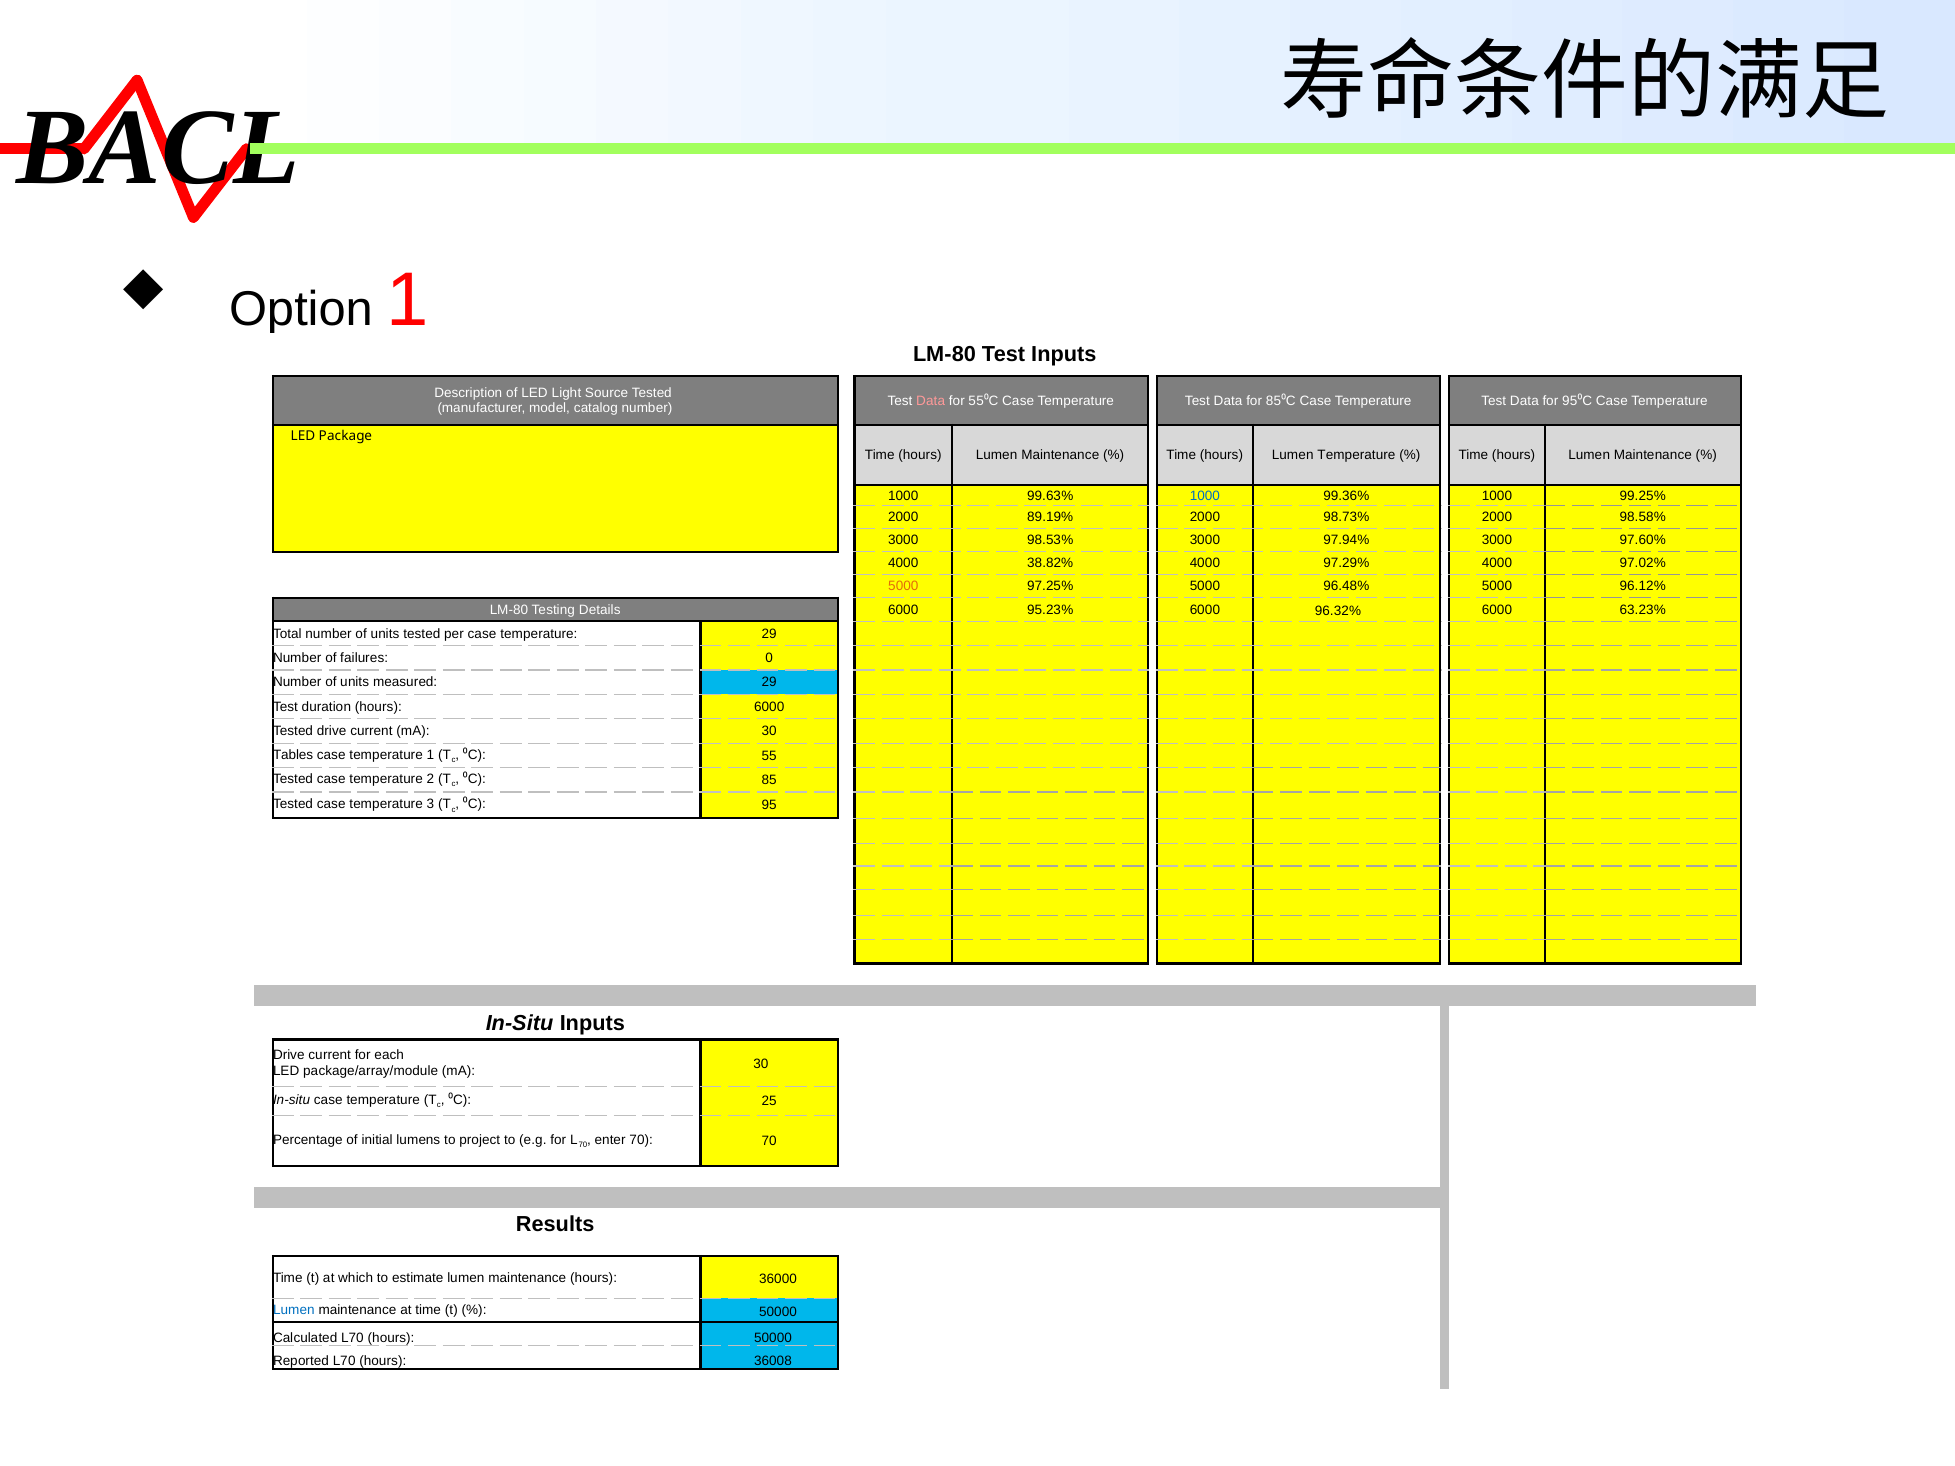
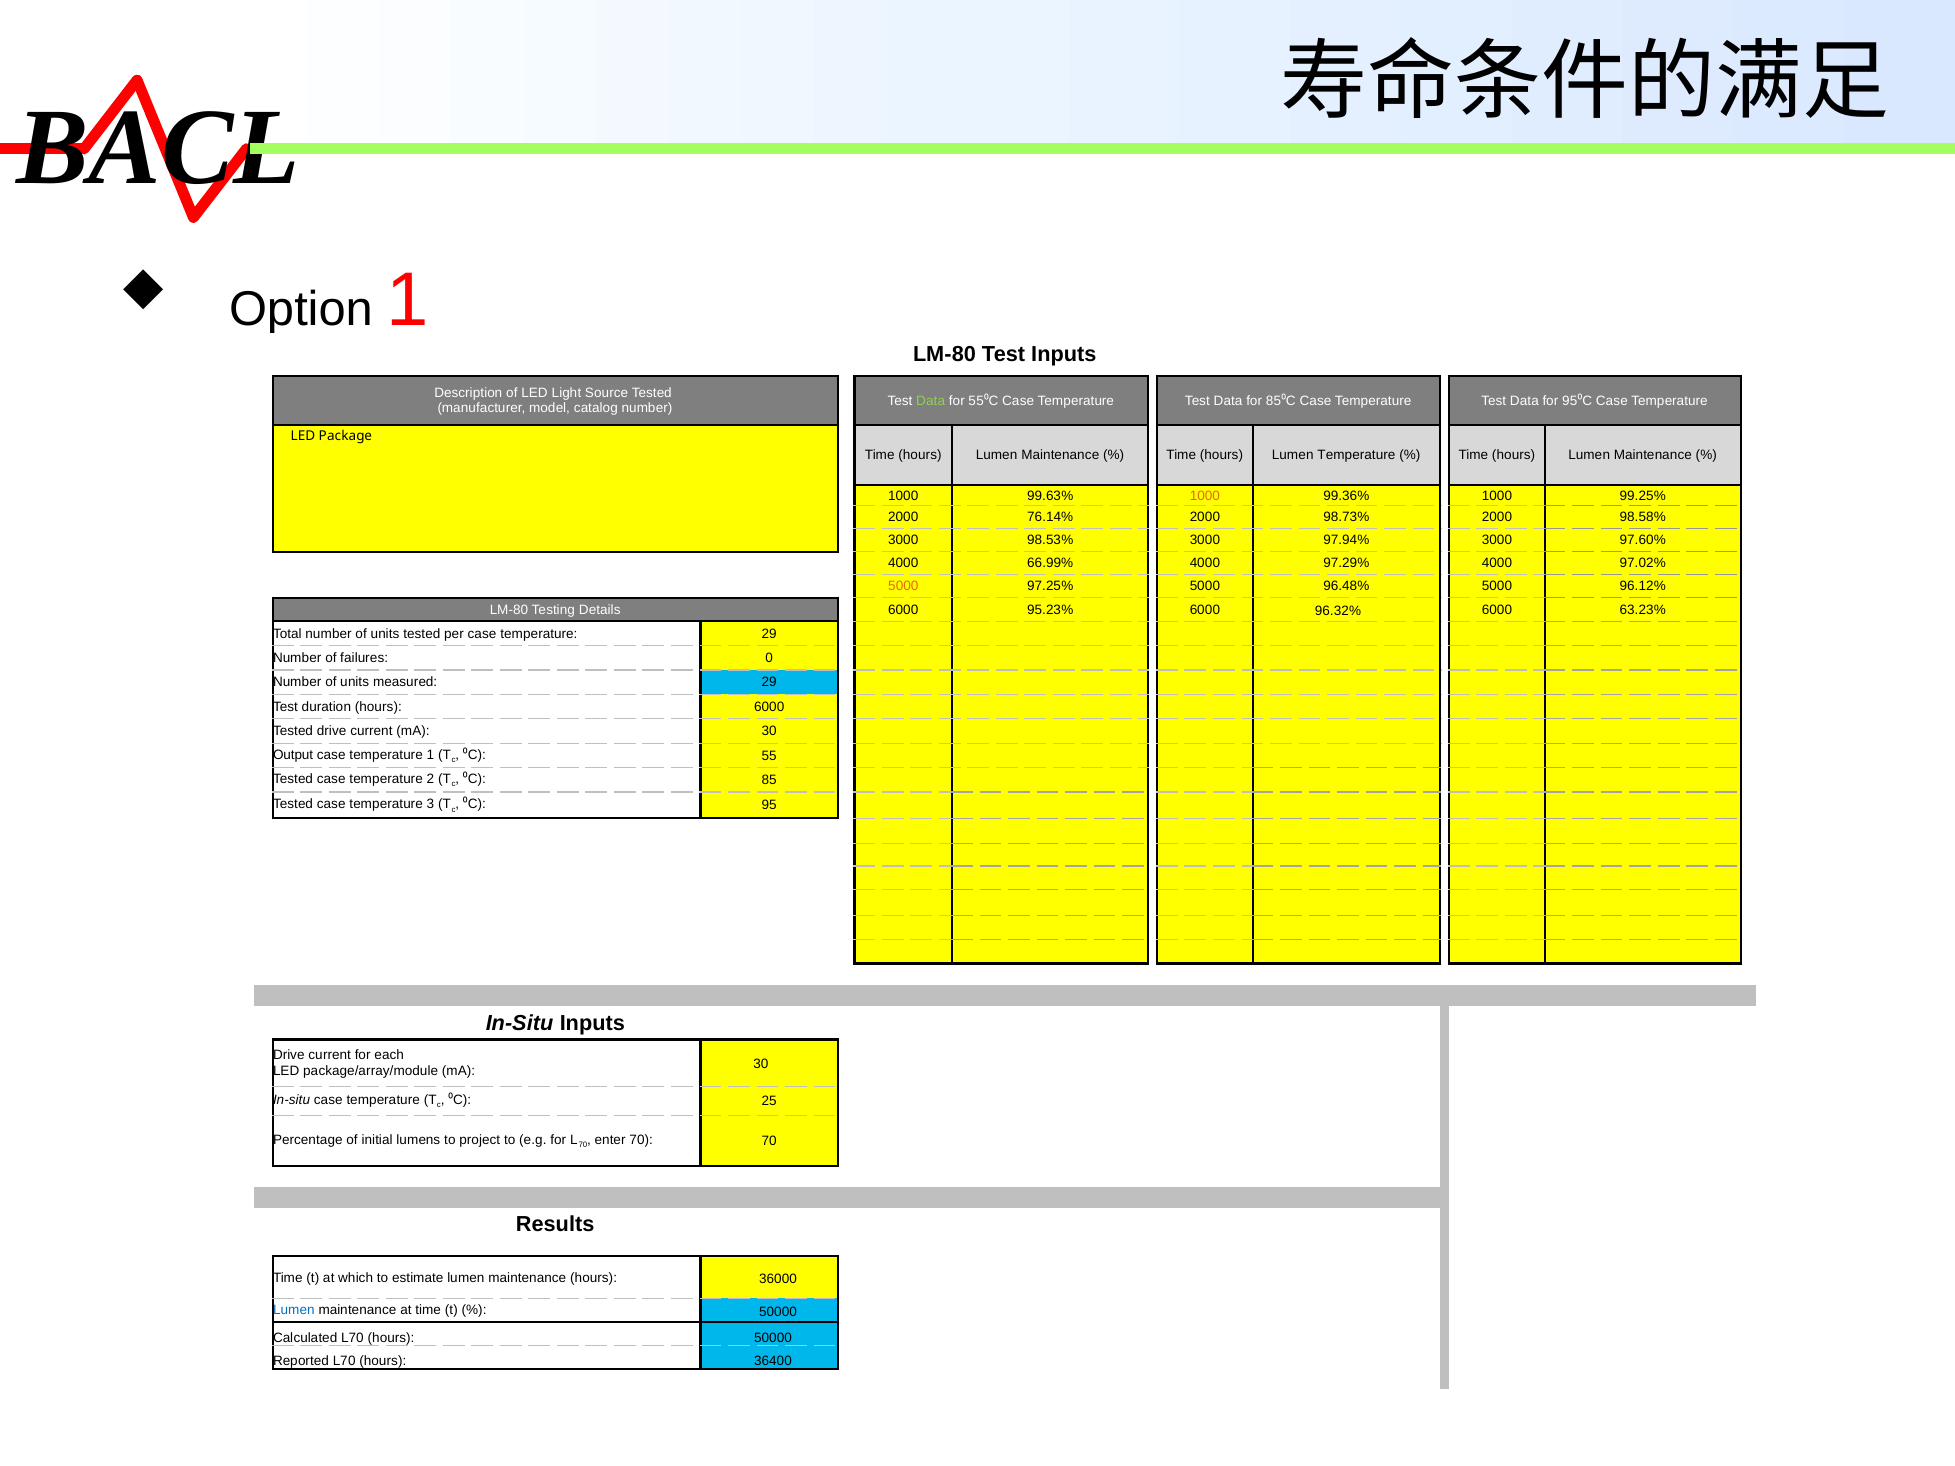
Data colour: pink -> light green (931, 401)
1000 colour: blue -> orange (1205, 496)
89.19%: 89.19% -> 76.14% (1050, 517)
38.82%: 38.82% -> 66.99% (1050, 563)
Tables: Tables -> Output (293, 755)
36008: 36008 -> 36400 (773, 1362)
